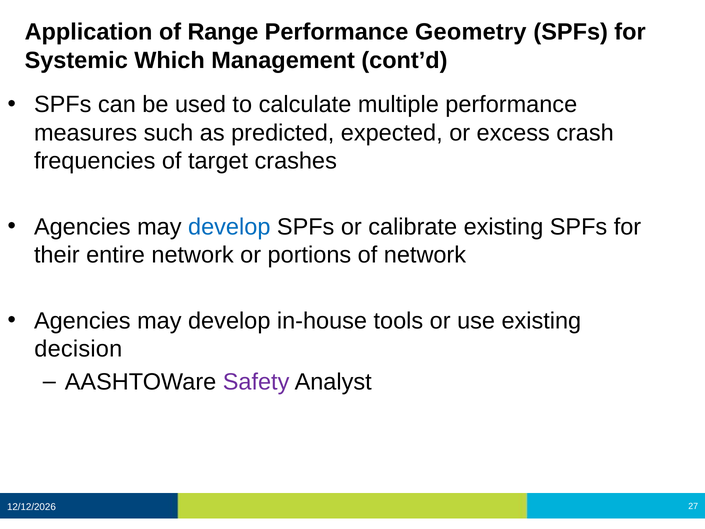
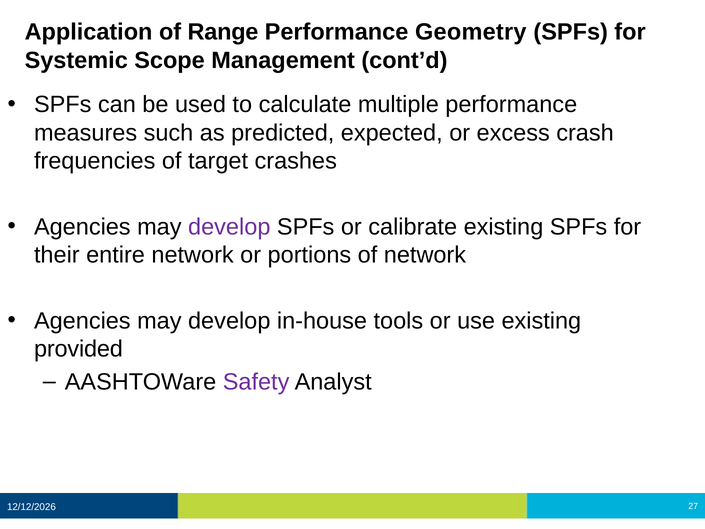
Which: Which -> Scope (170, 60)
develop colour: blue -> purple (229, 227)
decision: decision -> provided (78, 349)
